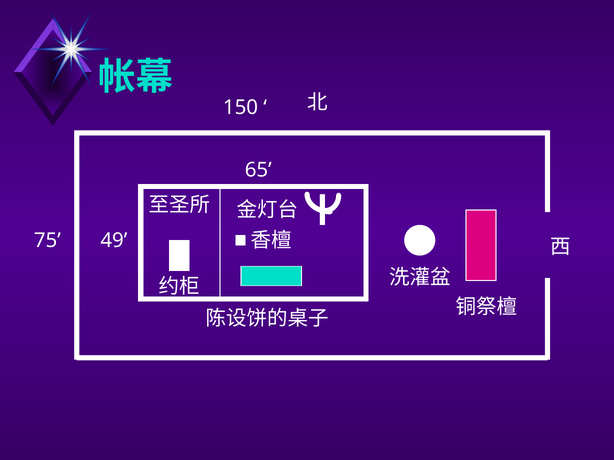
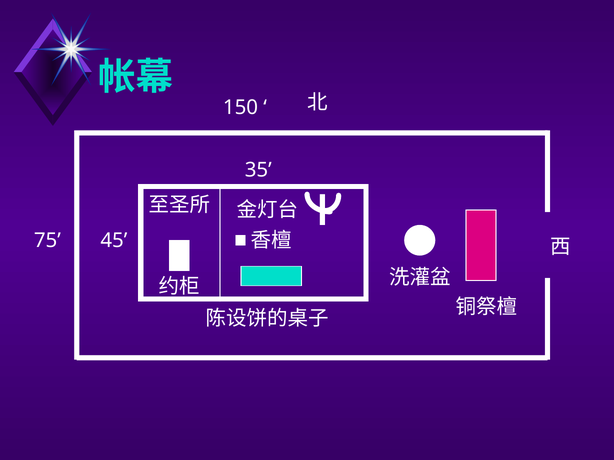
65: 65 -> 35 (258, 170)
49: 49 -> 45 (114, 241)
